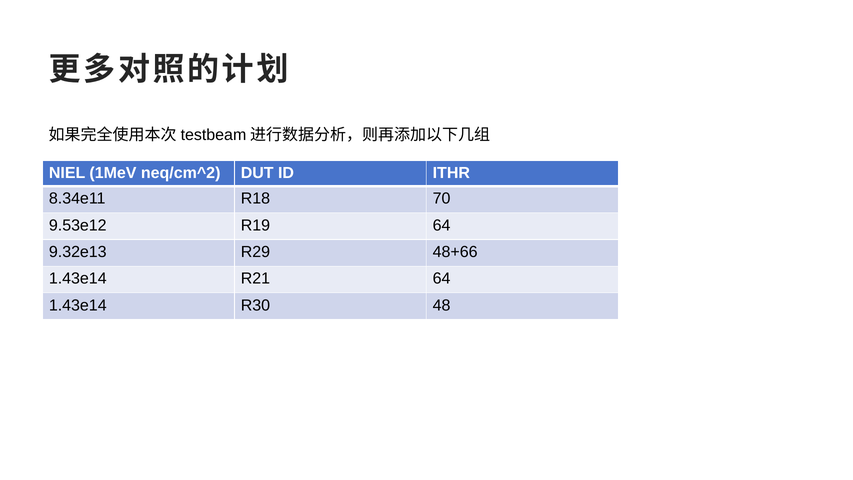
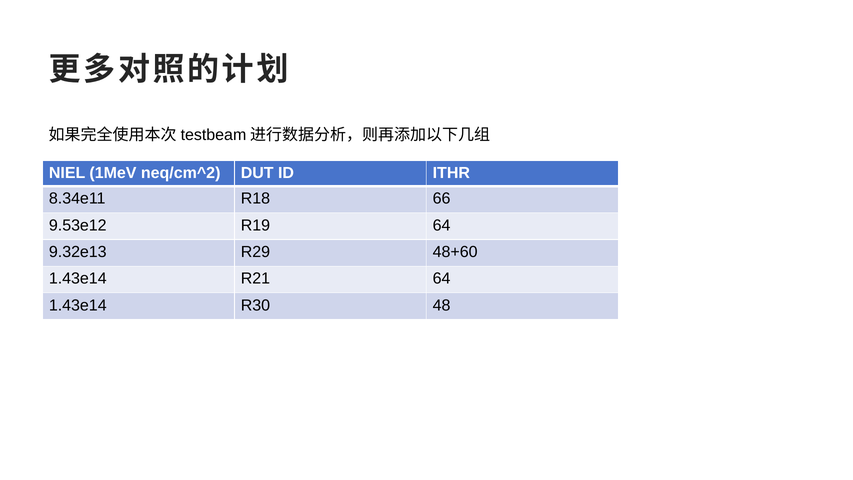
70: 70 -> 66 (442, 199)
48+66: 48+66 -> 48+60 (455, 252)
